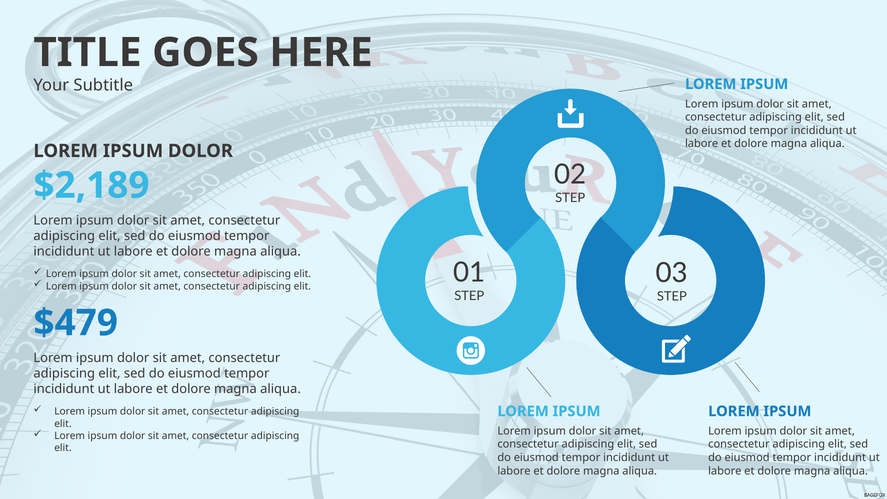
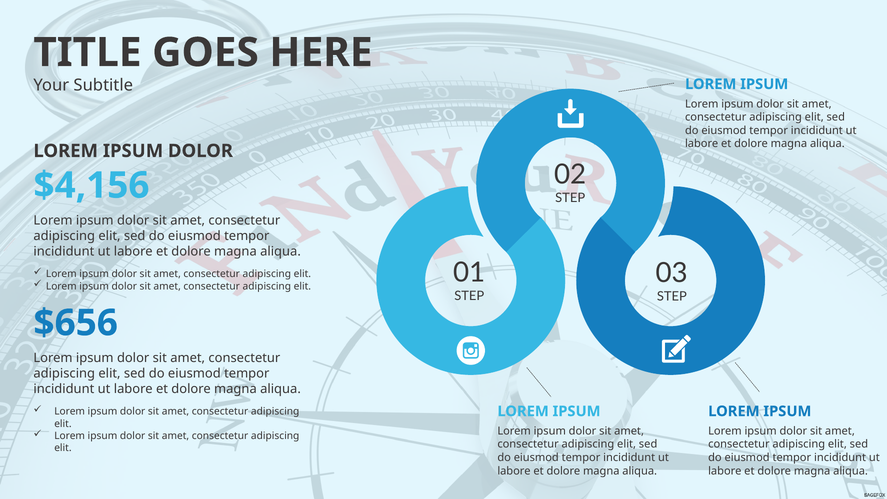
$2,189: $2,189 -> $4,156 (91, 185)
$479: $479 -> $656 (76, 323)
